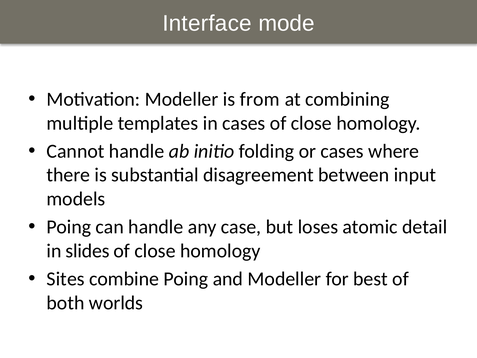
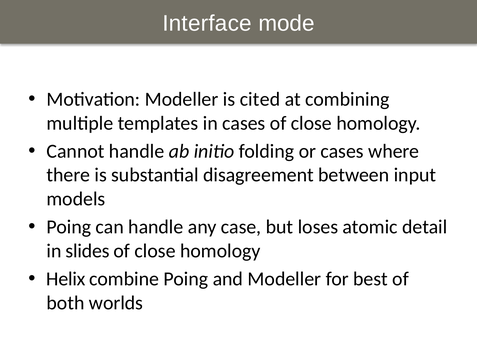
from: from -> cited (260, 99)
Sites: Sites -> Helix (66, 279)
